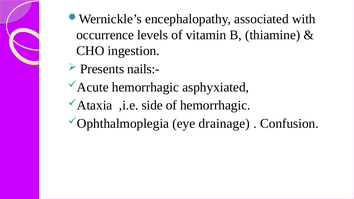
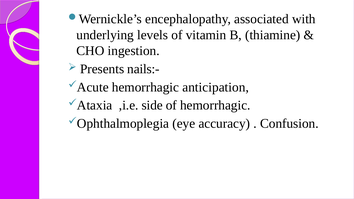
occurrence: occurrence -> underlying (105, 35)
asphyxiated: asphyxiated -> anticipation (216, 87)
drainage: drainage -> accuracy (224, 123)
